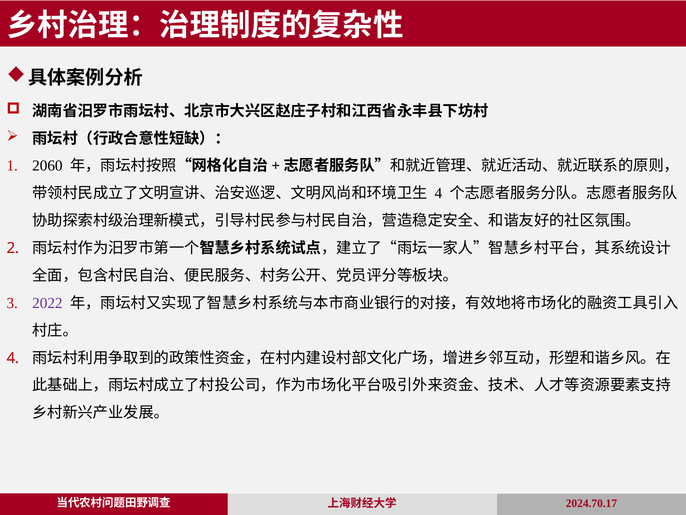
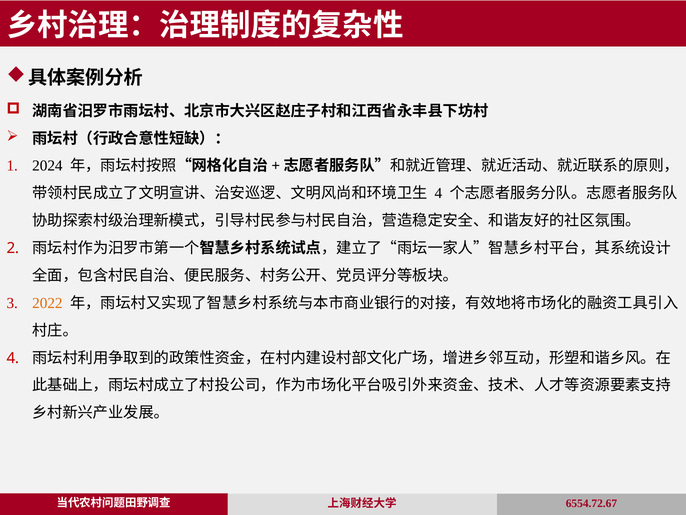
2060: 2060 -> 2024 (47, 166)
2022 colour: purple -> orange (47, 303)
2024.70.17: 2024.70.17 -> 6554.72.67 (591, 503)
